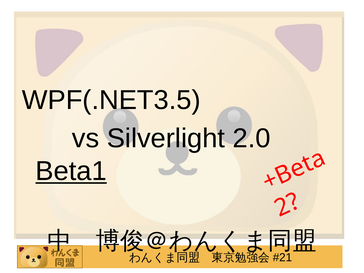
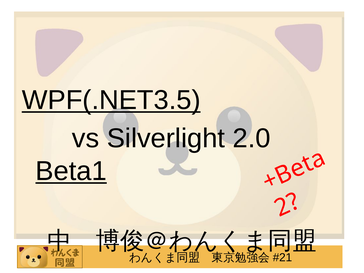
WPF(.NET3.5 underline: none -> present (111, 100)
